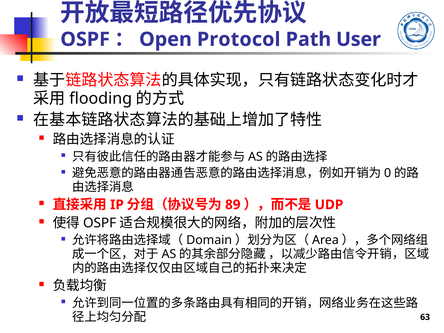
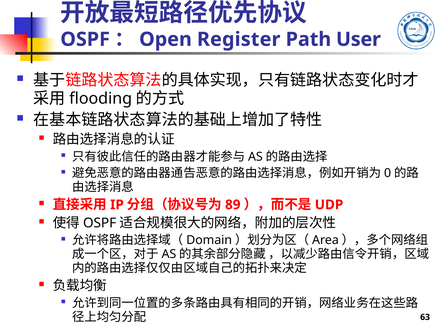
Protocol: Protocol -> Register (239, 39)
